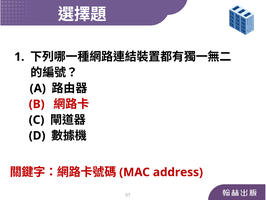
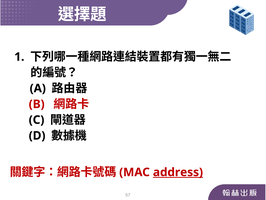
address underline: none -> present (178, 172)
